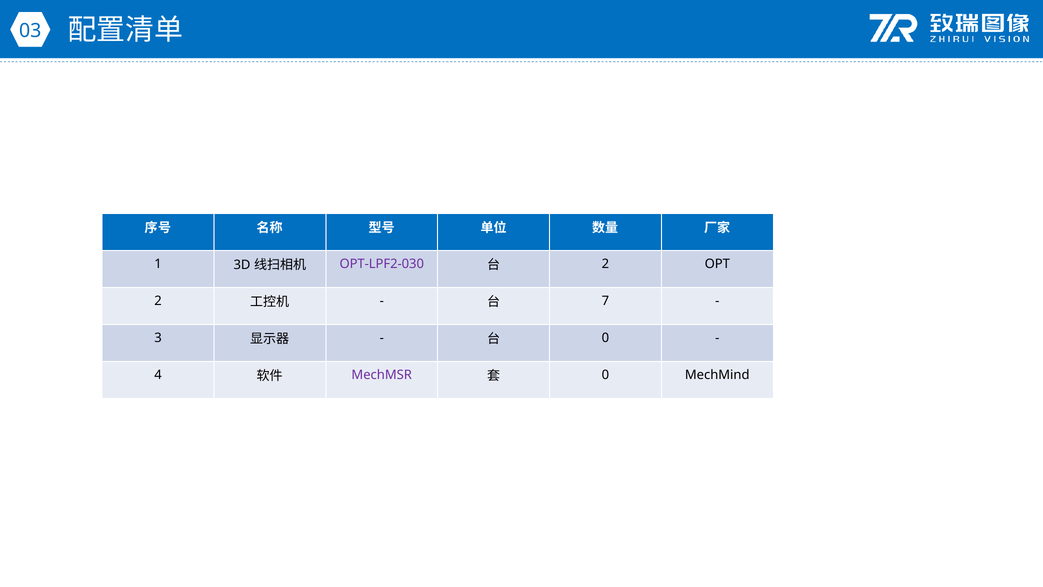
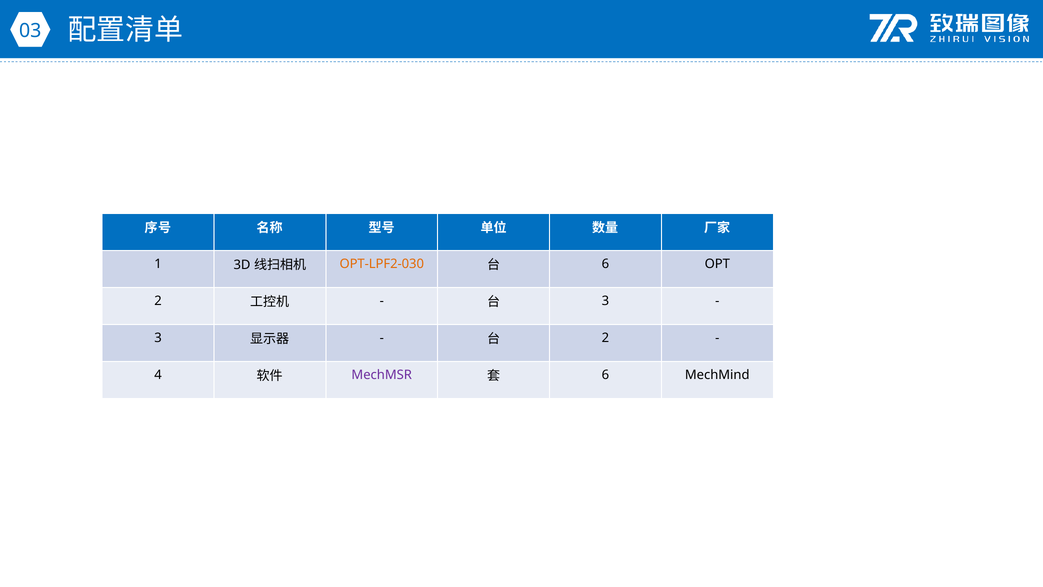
OPT-LPF2-030 colour: purple -> orange (382, 264)
2: 2 -> 6 (605, 264)
7: 7 -> 3 (605, 301)
0: 0 -> 2 (605, 338)
0: 0 -> 6 (605, 375)
